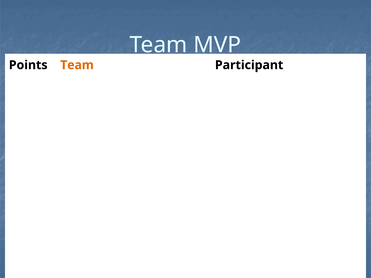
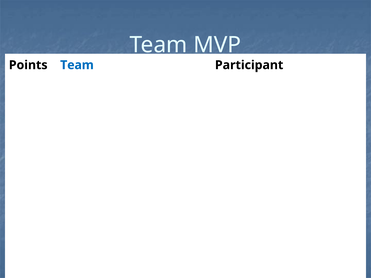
Team colour: orange -> blue (77, 65)
